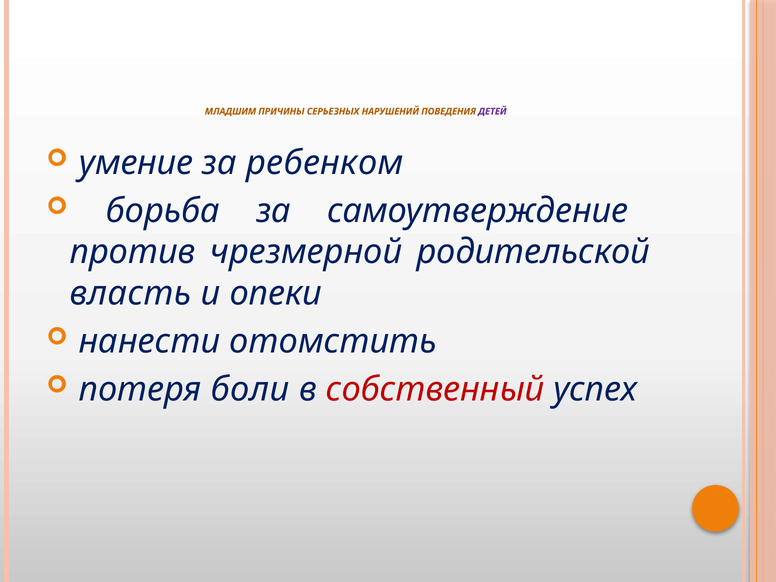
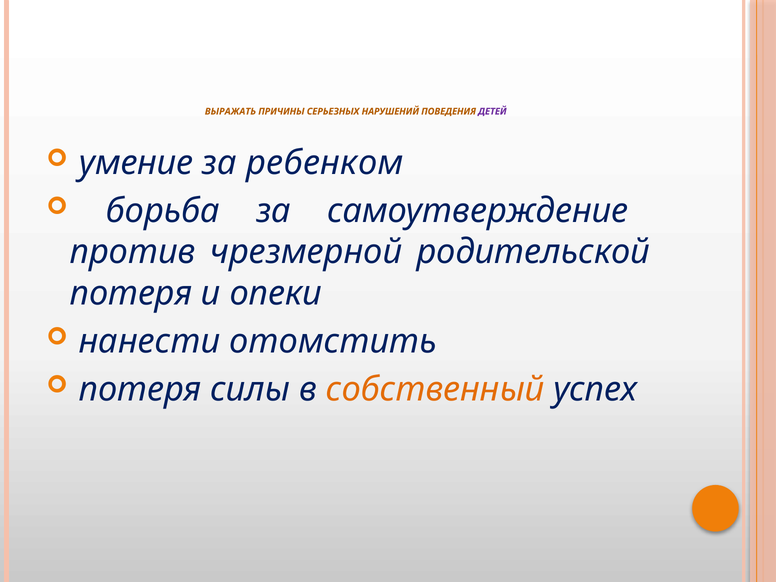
МЛАДШИМ: МЛАДШИМ -> ВЫРАЖАТЬ (230, 111)
власть: власть -> потеря (131, 294)
боли: боли -> силы (250, 389)
собственный colour: red -> orange (435, 389)
